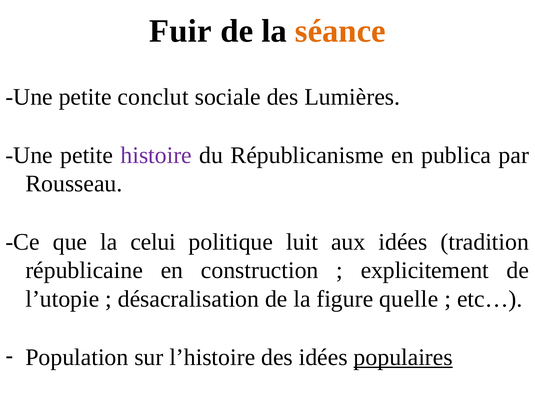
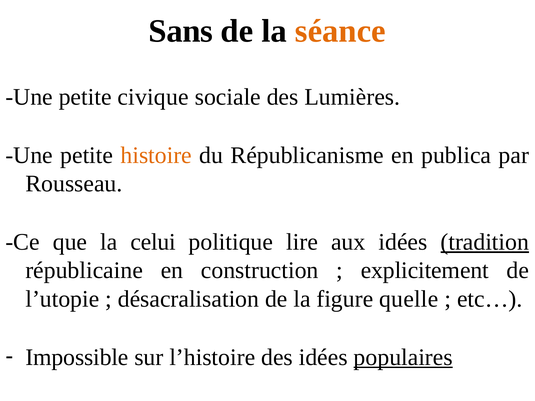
Fuir: Fuir -> Sans (181, 31)
conclut: conclut -> civique (153, 97)
histoire colour: purple -> orange (156, 155)
luit: luit -> lire (302, 242)
tradition underline: none -> present (485, 242)
Population: Population -> Impossible (77, 357)
